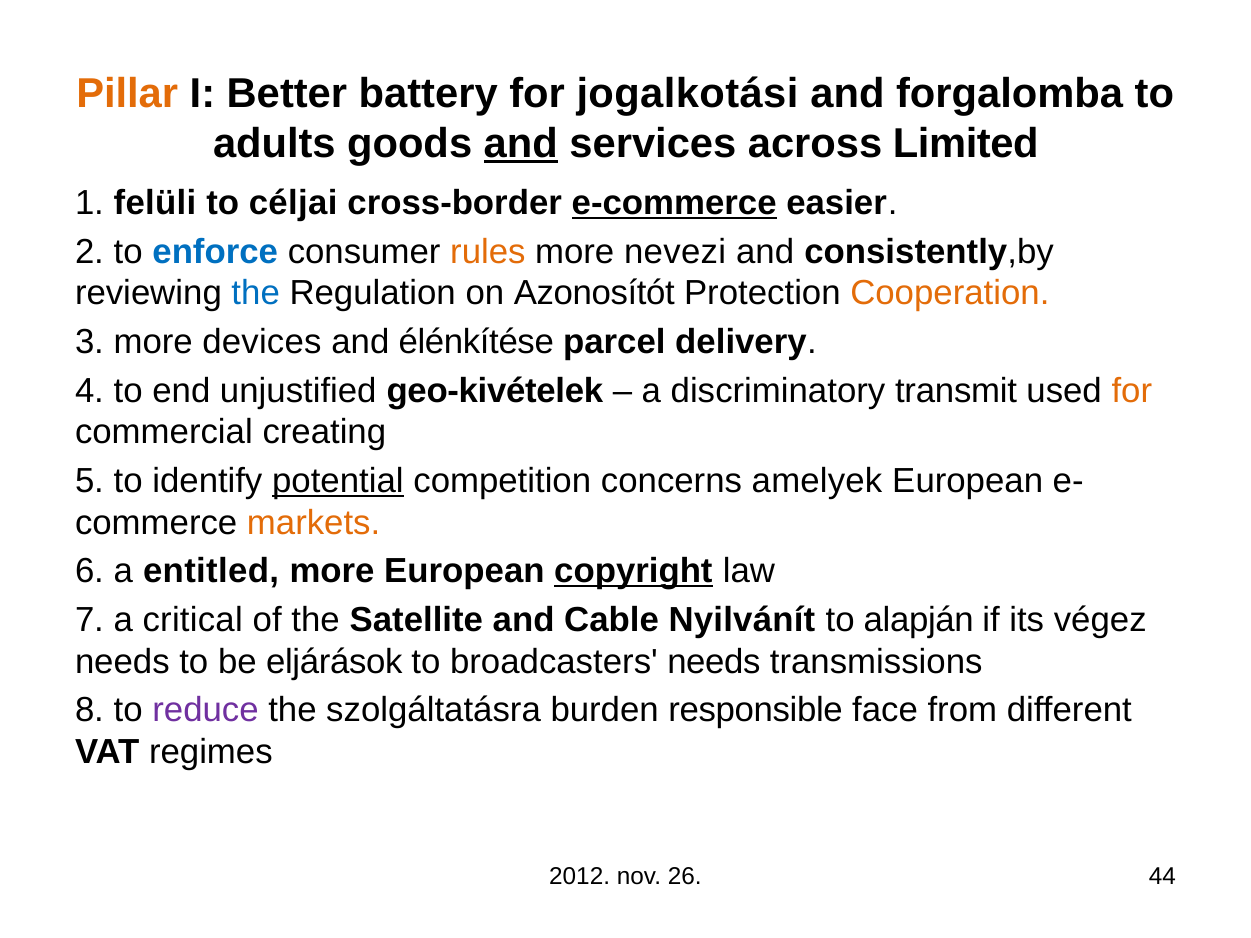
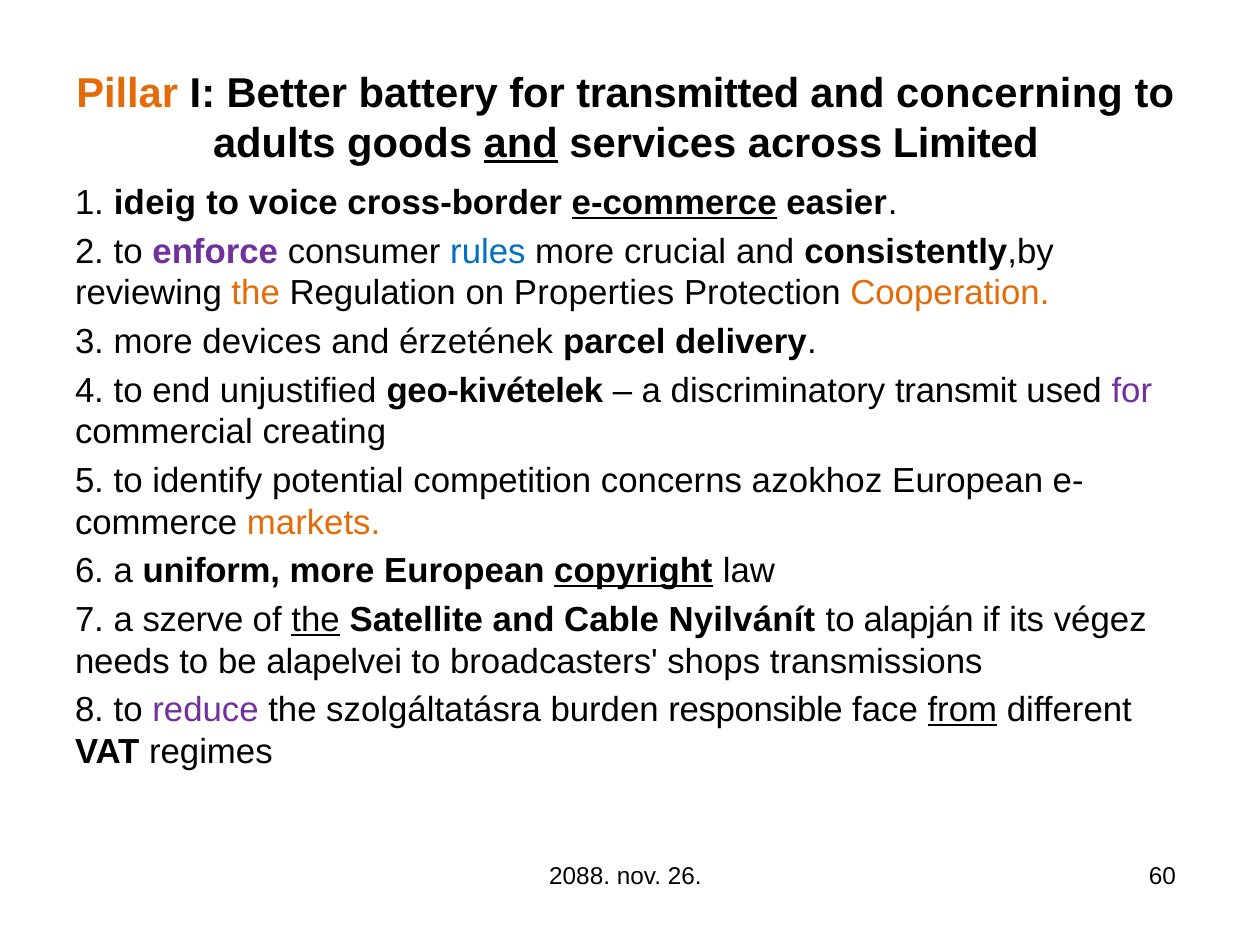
jogalkotási: jogalkotási -> transmitted (688, 94)
forgalomba: forgalomba -> concerning (1009, 94)
felüli: felüli -> ideig (155, 203)
céljai: céljai -> voice (293, 203)
enforce colour: blue -> purple (215, 252)
rules colour: orange -> blue (488, 252)
nevezi: nevezi -> crucial (675, 252)
the colour: blue -> orange (256, 293)
Azonosítót: Azonosítót -> Properties (594, 293)
élénkítése: élénkítése -> érzetének (476, 342)
for colour: orange -> purple (1132, 391)
potential underline: present -> none (338, 481)
amelyek: amelyek -> azokhoz (817, 481)
entitled: entitled -> uniform (211, 572)
critical: critical -> szerve (193, 620)
the underline: none -> present (316, 620)
eljárások: eljárások -> alapelvei (334, 662)
broadcasters needs: needs -> shops (714, 662)
from underline: none -> present (962, 711)
2012: 2012 -> 2088 (580, 877)
44: 44 -> 60 (1162, 877)
